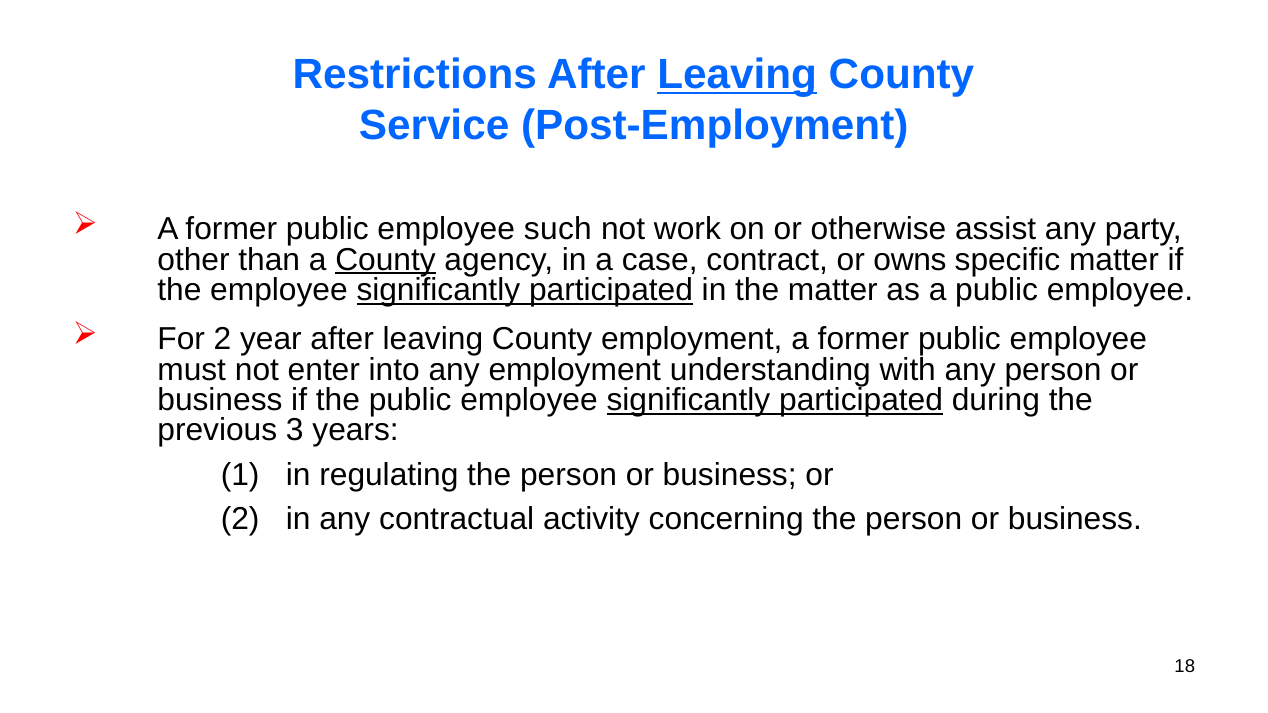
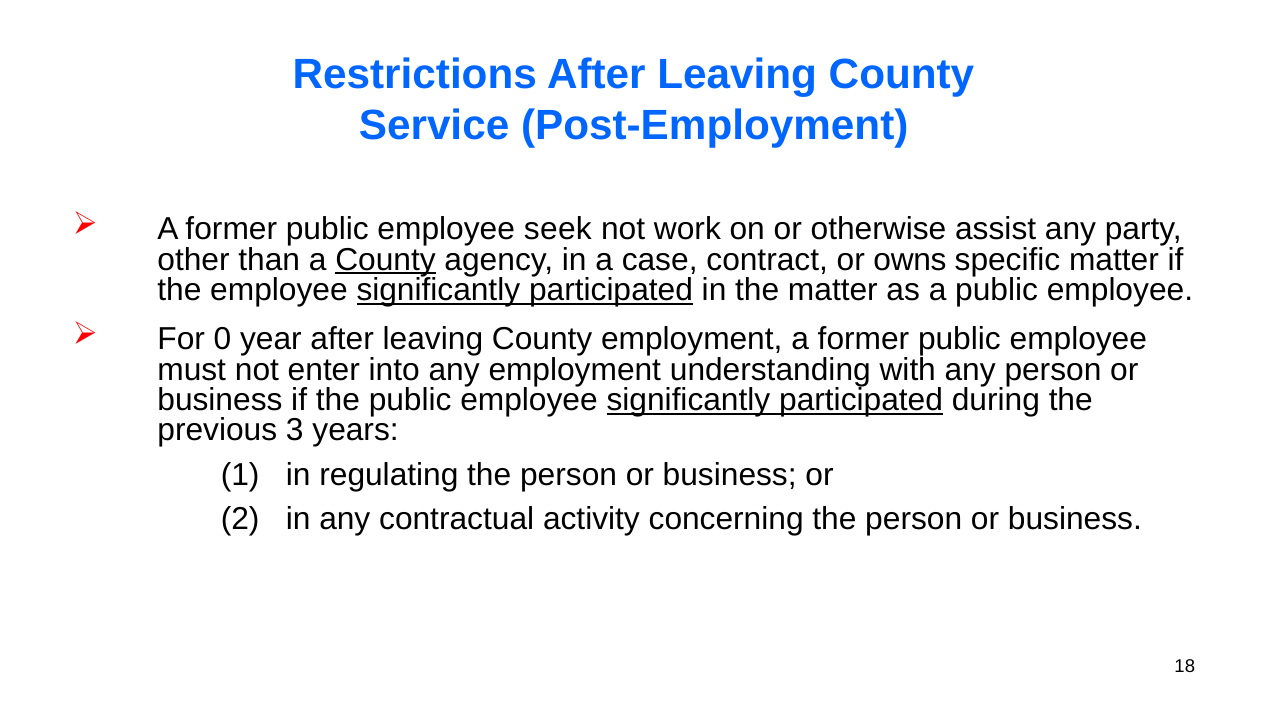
Leaving underline: present -> none (737, 75)
such: such -> seek (558, 229)
For 2: 2 -> 0 (222, 339)
